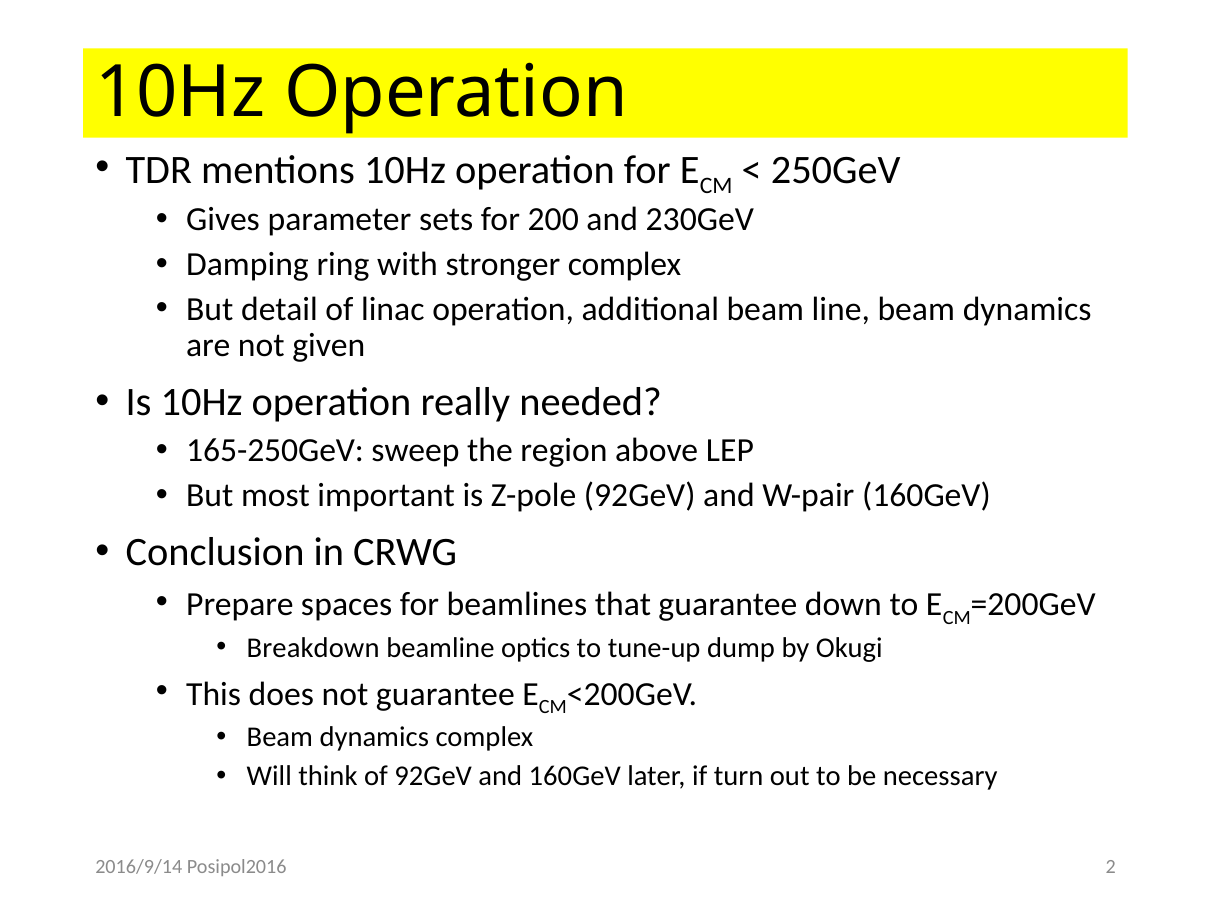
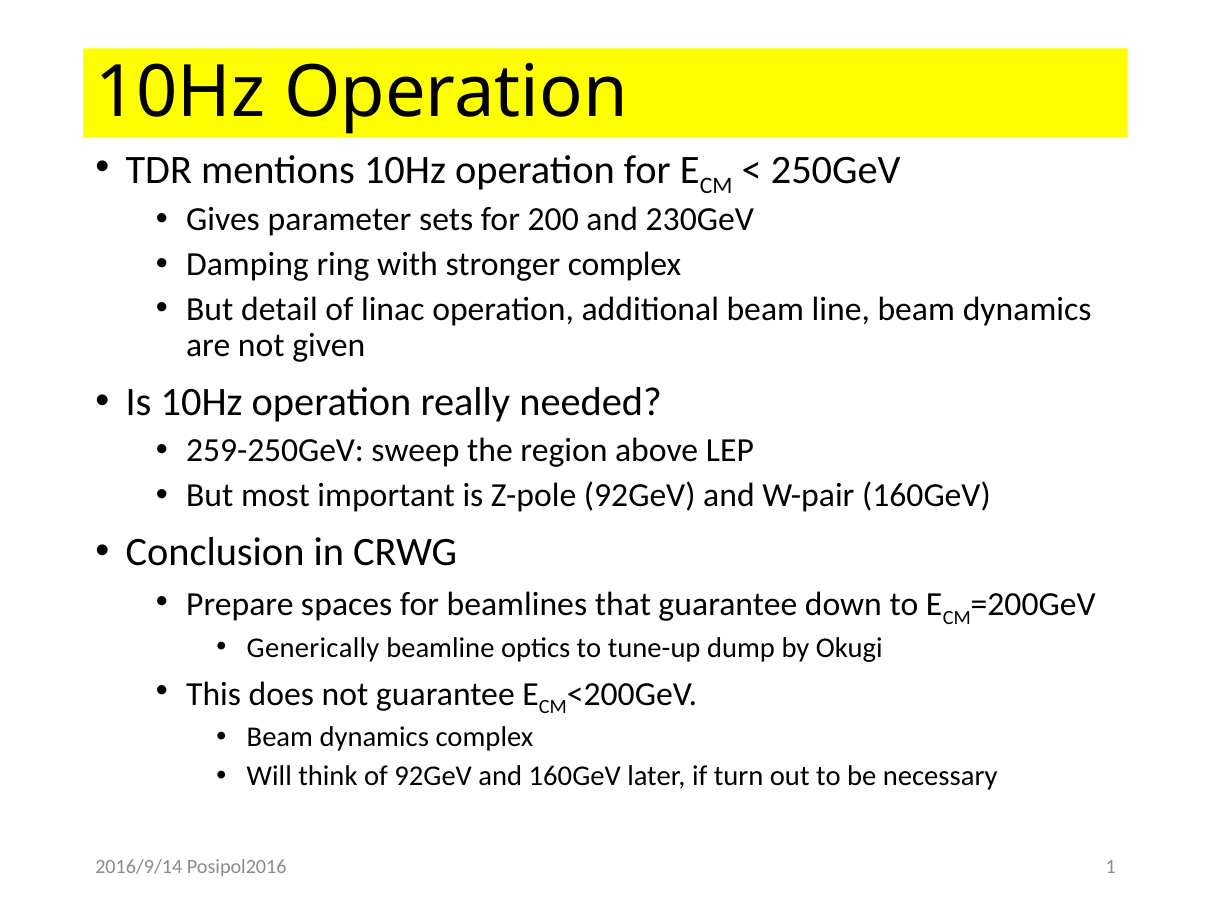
165-250GeV: 165-250GeV -> 259-250GeV (275, 451)
Breakdown: Breakdown -> Generically (313, 648)
2: 2 -> 1 (1111, 867)
